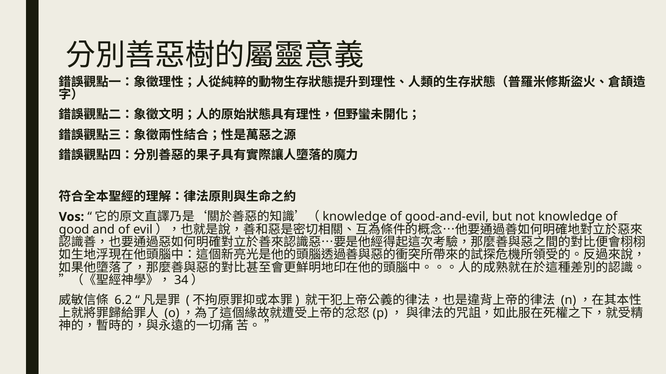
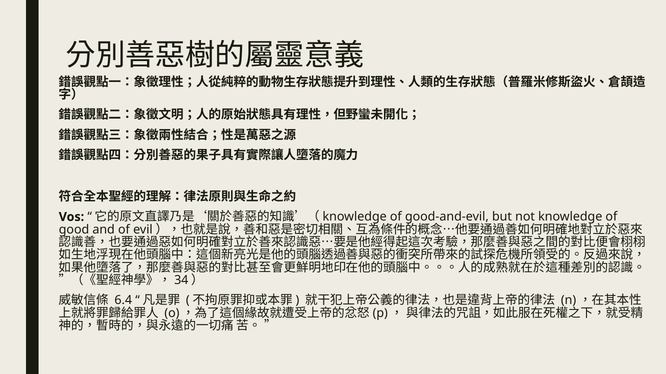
6.2: 6.2 -> 6.4 (123, 301)
